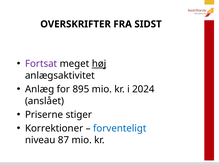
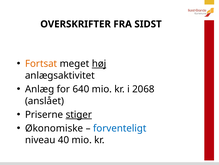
Fortsat colour: purple -> orange (41, 63)
895: 895 -> 640 (81, 89)
2024: 2024 -> 2068 (143, 89)
stiger underline: none -> present (79, 114)
Korrektioner: Korrektioner -> Økonomiske (54, 128)
87: 87 -> 40 (64, 139)
